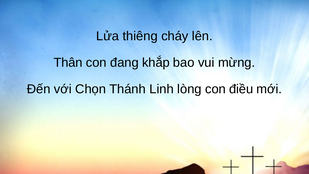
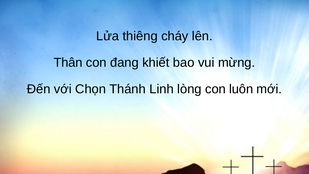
khắp: khắp -> khiết (156, 63)
điều: điều -> luôn (241, 89)
